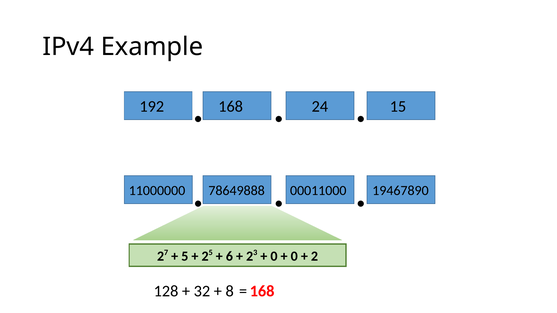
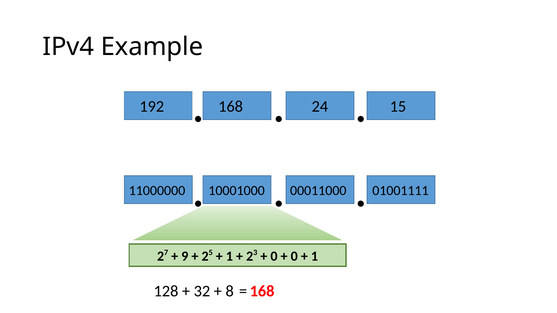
78649888: 78649888 -> 10001000 (237, 191)
19467890: 19467890 -> 01001111 (400, 191)
5: 5 -> 9 (185, 256)
6: 6 -> 1 (229, 256)
2: 2 -> 1 (314, 256)
